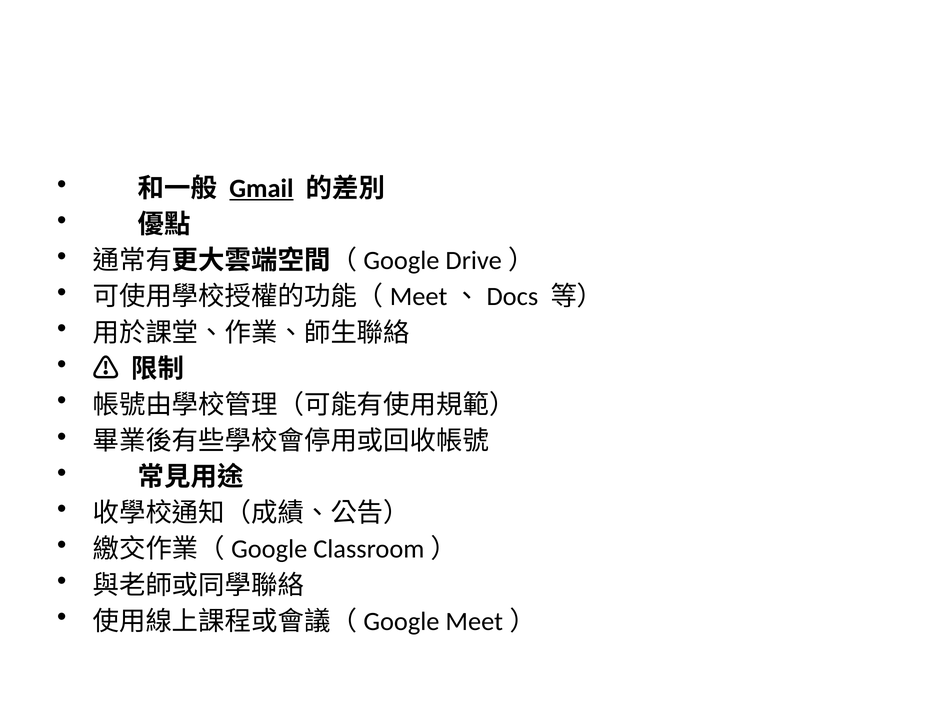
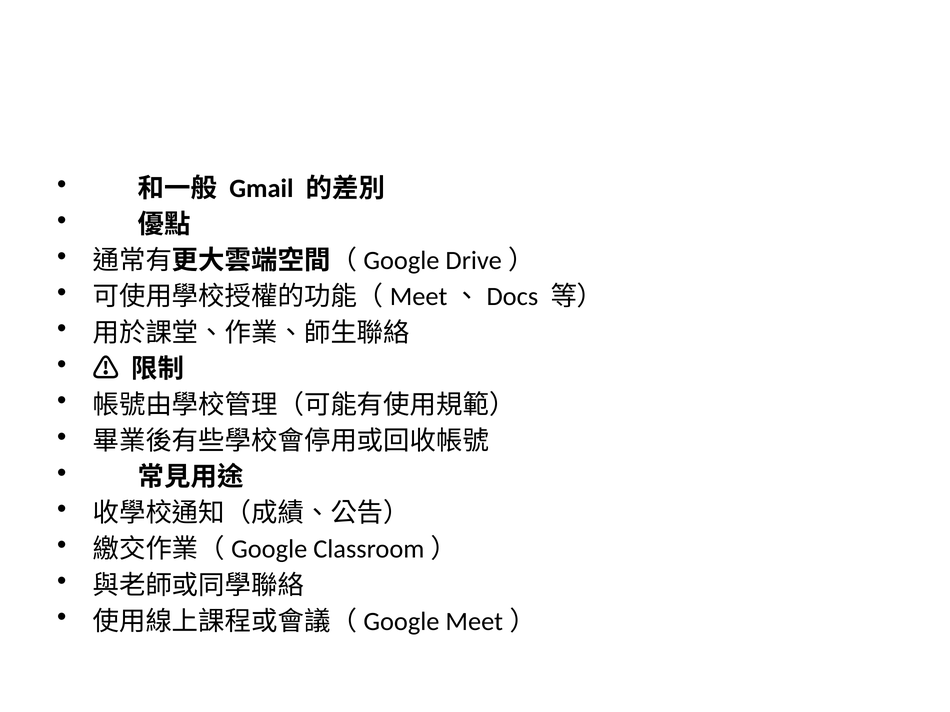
Gmail underline: present -> none (261, 189)
